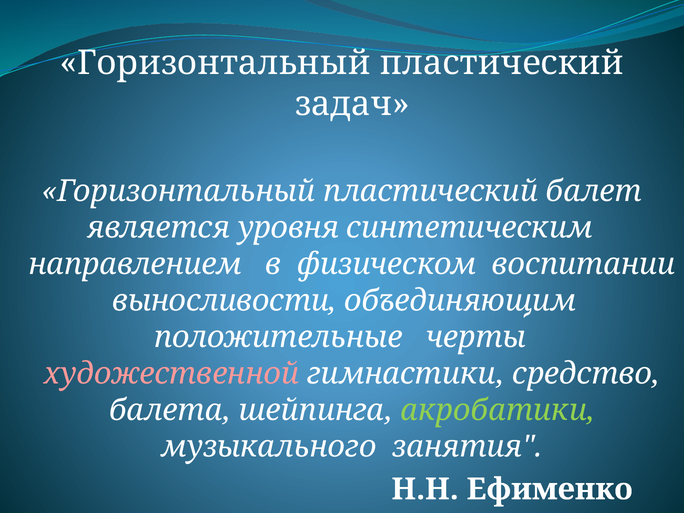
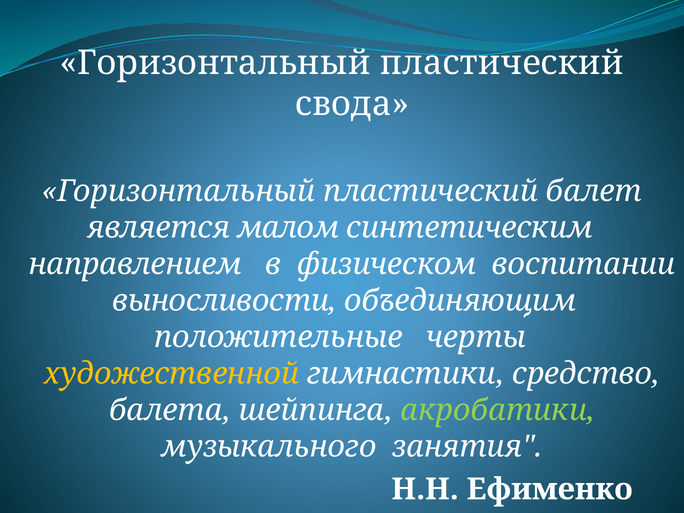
задач: задач -> свода (352, 104)
уровня: уровня -> малом (288, 228)
художественной colour: pink -> yellow (172, 374)
